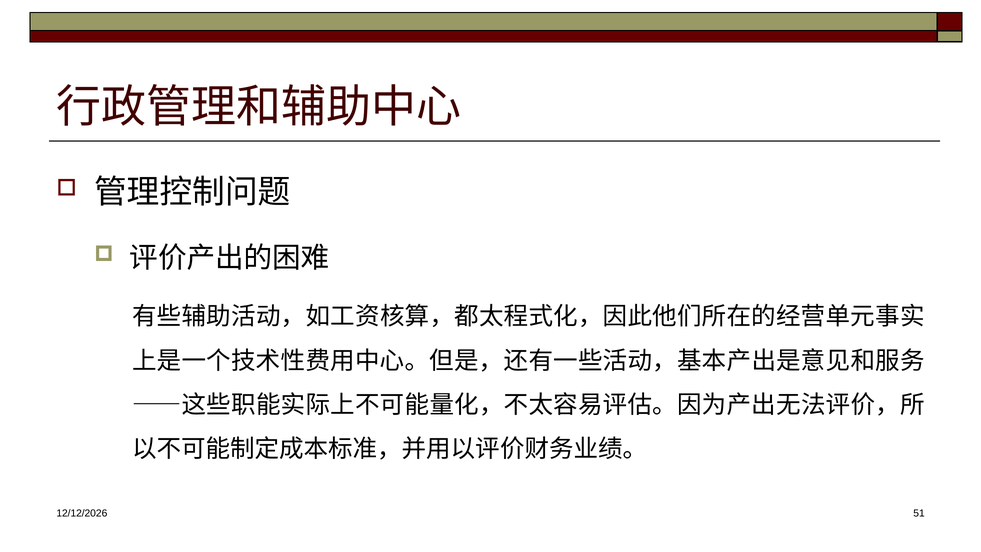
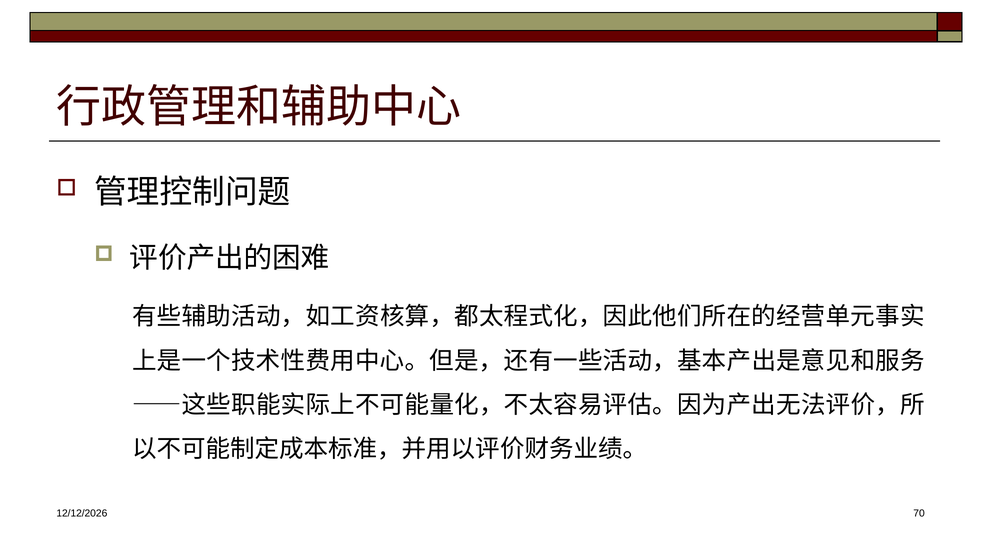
51: 51 -> 70 (919, 513)
